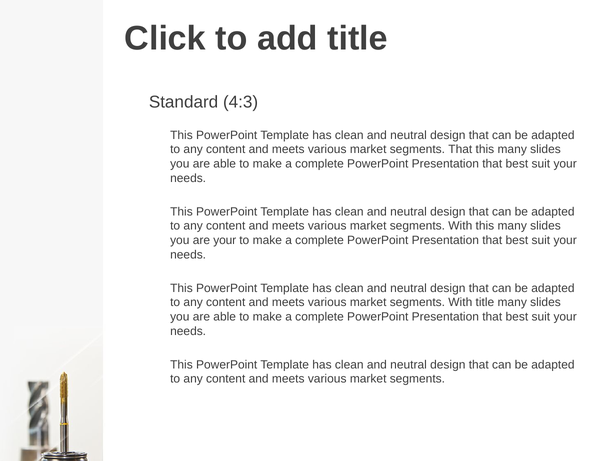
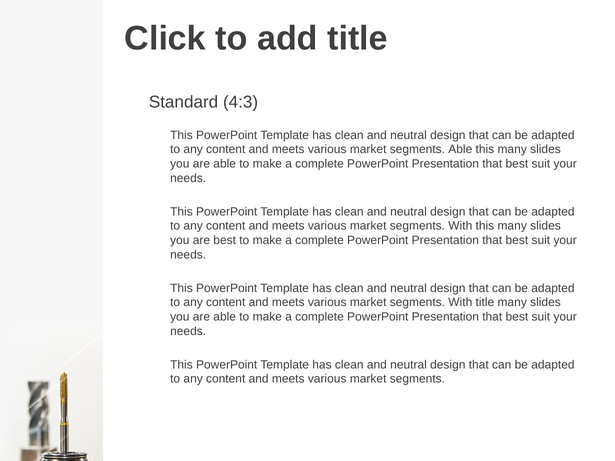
segments That: That -> Able (460, 149)
are your: your -> best (225, 240)
